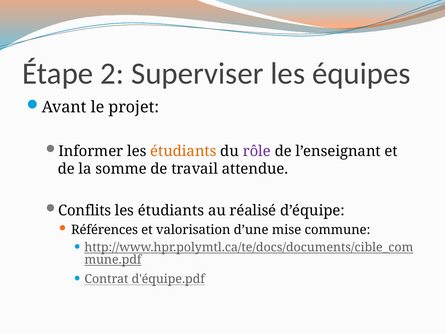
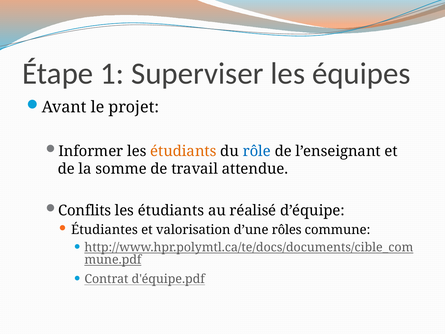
2: 2 -> 1 (112, 73)
rôle colour: purple -> blue (257, 151)
Références: Références -> Étudiantes (104, 230)
mise: mise -> rôles (287, 230)
